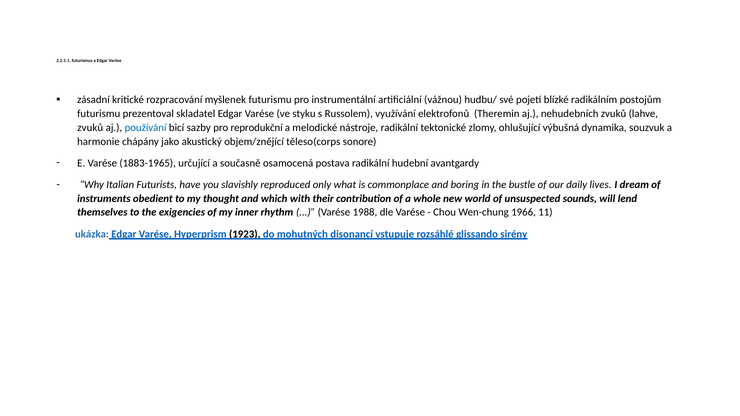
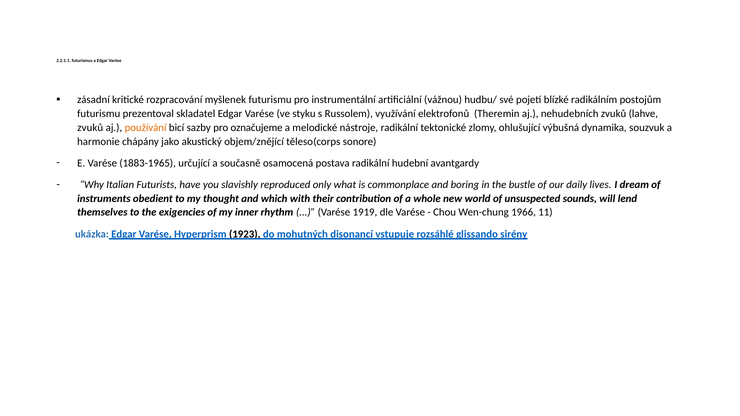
používání colour: blue -> orange (146, 128)
reprodukční: reprodukční -> označujeme (257, 128)
1988: 1988 -> 1919 (365, 213)
